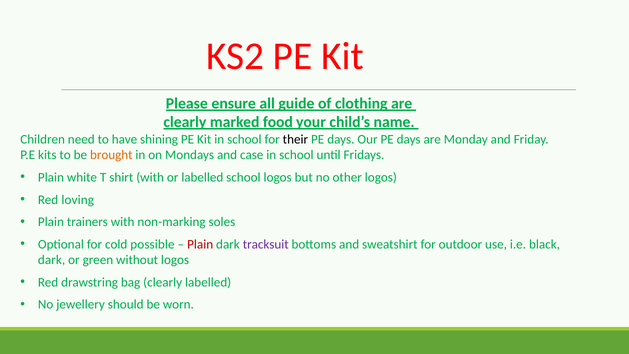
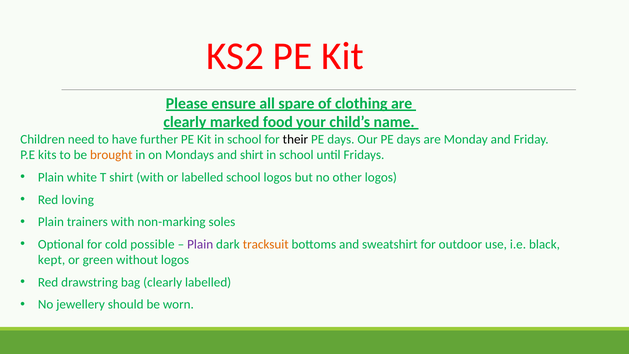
guide: guide -> spare (296, 103)
shining: shining -> further (159, 139)
and case: case -> shirt (252, 155)
Plain colour: red -> purple (200, 244)
tracksuit colour: purple -> orange (266, 244)
dark: dark -> kept (52, 260)
